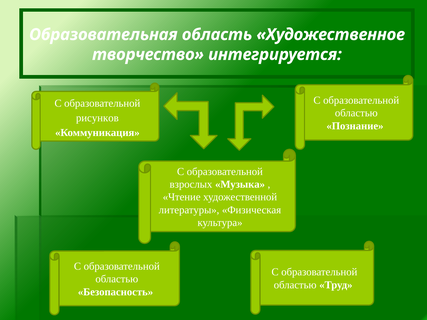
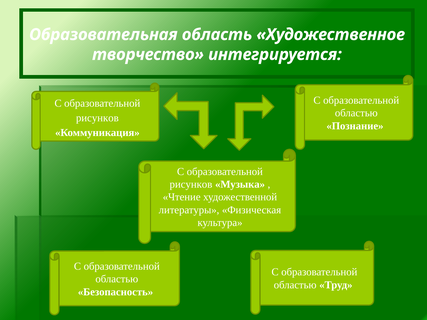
взрослых: взрослых -> рисунков (191, 184)
